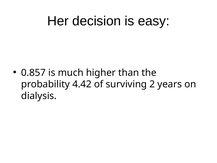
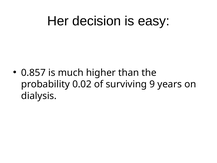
4.42: 4.42 -> 0.02 (82, 84)
2: 2 -> 9 (152, 84)
